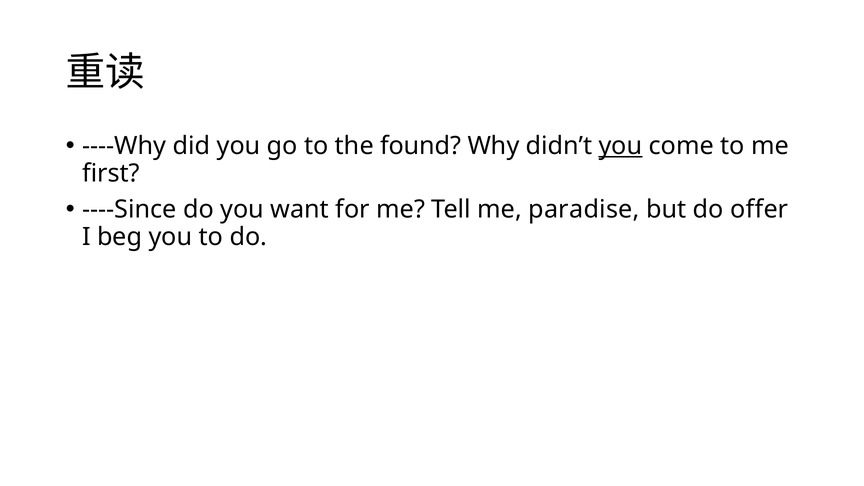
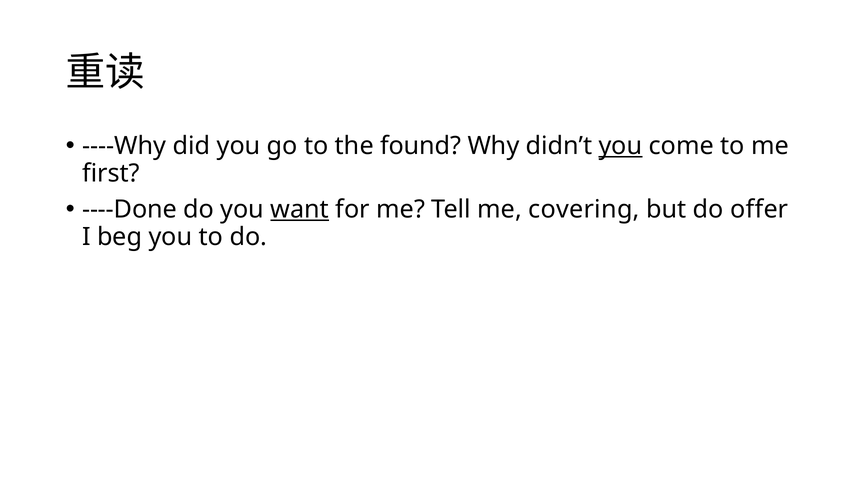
----Since: ----Since -> ----Done (129, 210)
want underline: none -> present (300, 210)
paradise: paradise -> covering (584, 210)
